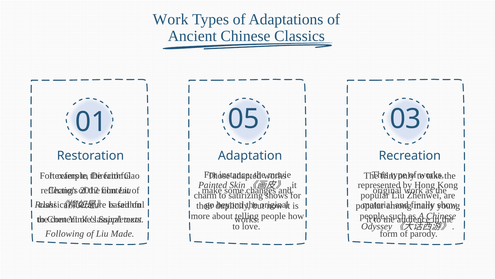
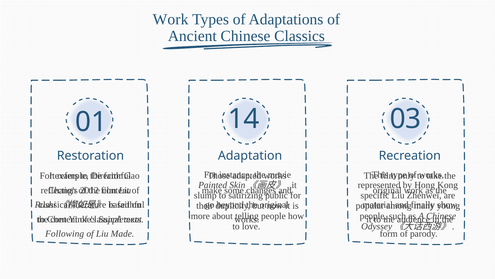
05: 05 -> 14 (244, 119)
charm: charm -> slump (205, 195)
shows: shows -> public (277, 195)
popular: popular -> specific (375, 195)
